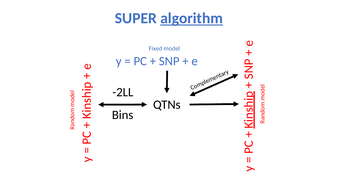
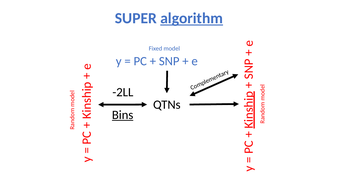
Bins underline: none -> present (123, 115)
